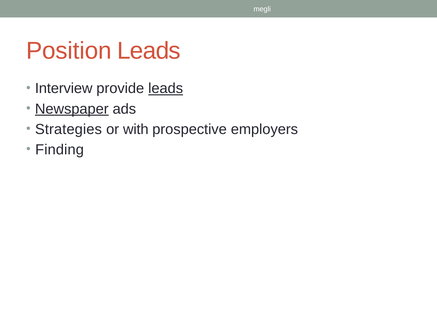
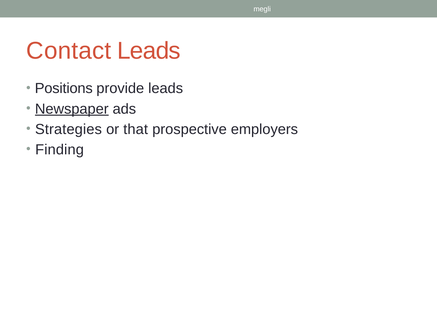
Position: Position -> Contact (69, 51)
Interview: Interview -> Positions (64, 88)
leads underline: present -> none (166, 88)
with: with -> that (136, 129)
